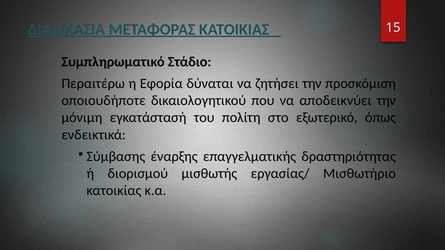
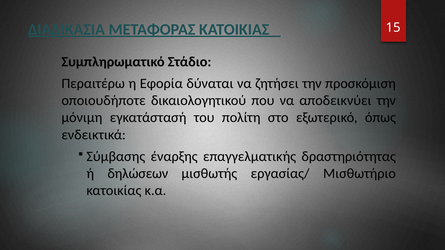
διορισμού: διορισμού -> δηλώσεων (138, 174)
